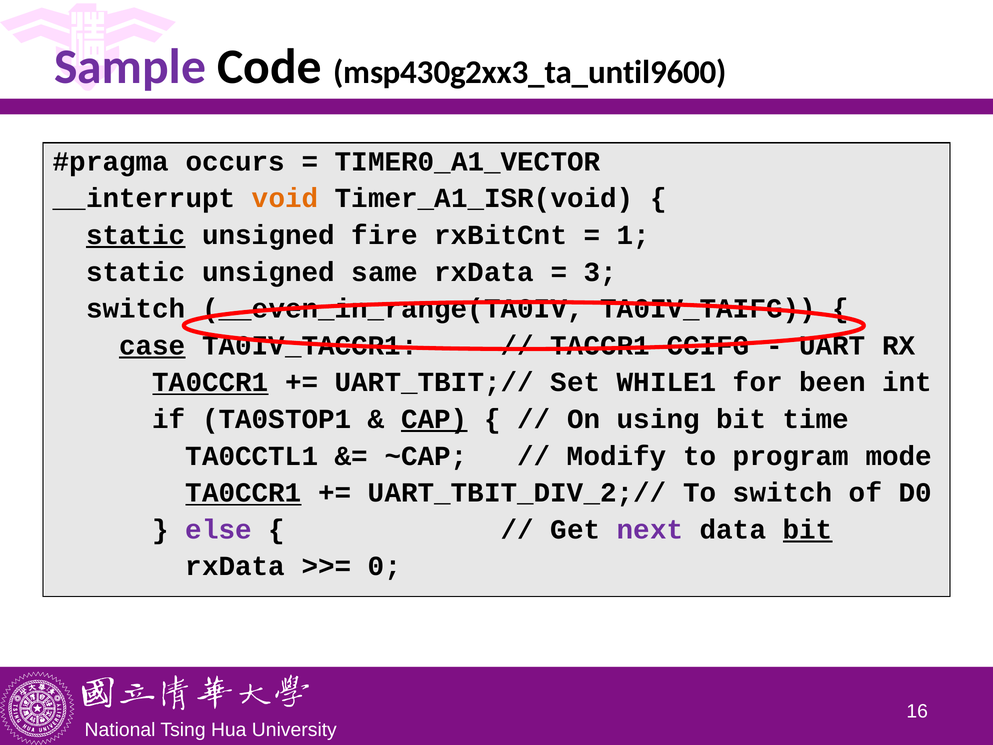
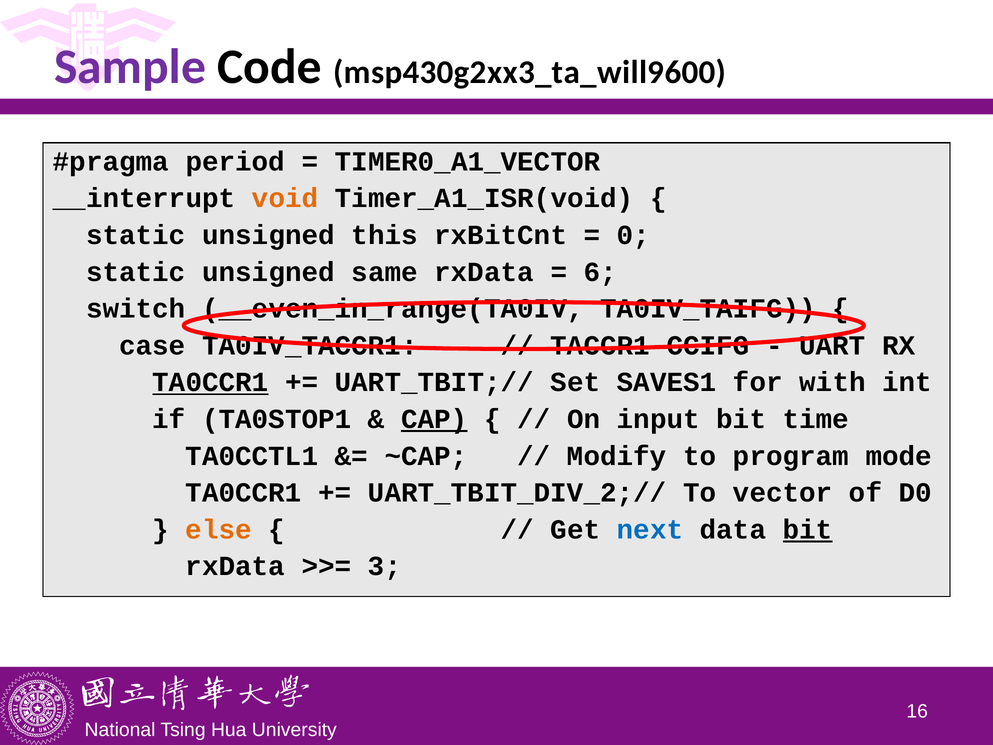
msp430g2xx3_ta_until9600: msp430g2xx3_ta_until9600 -> msp430g2xx3_ta_will9600 (530, 73)
occurs: occurs -> period (235, 162)
static underline: present -> none (136, 235)
fire: fire -> this (385, 235)
1: 1 -> 0 (633, 235)
3: 3 -> 6 (600, 272)
case underline: present -> none (152, 345)
WHILE1: WHILE1 -> SAVES1 (667, 382)
been: been -> with (832, 382)
using: using -> input (658, 419)
TA0CCR1 underline: present -> none (243, 493)
To switch: switch -> vector (783, 493)
else colour: purple -> orange (219, 529)
next colour: purple -> blue (650, 529)
0: 0 -> 3 (385, 566)
